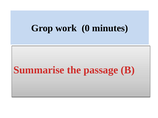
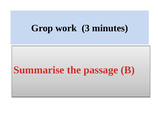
0: 0 -> 3 (86, 28)
